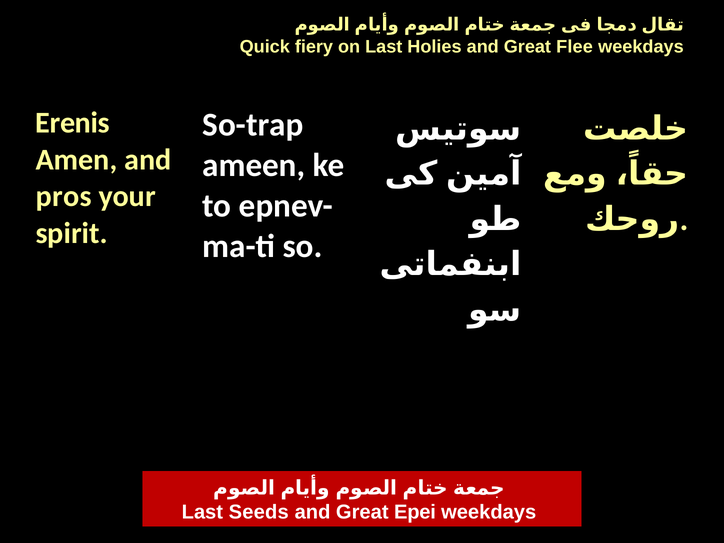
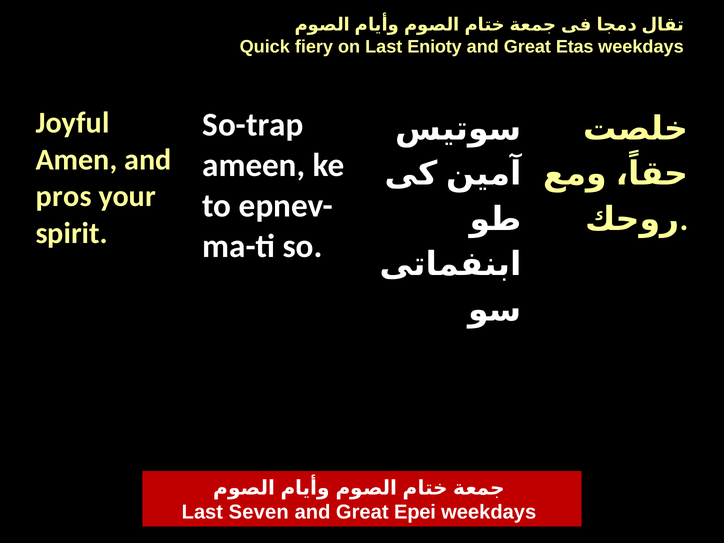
Holies: Holies -> Enioty (435, 47)
Flee: Flee -> Etas (575, 47)
Erenis: Erenis -> Joyful (72, 123)
Seeds: Seeds -> Seven (259, 512)
